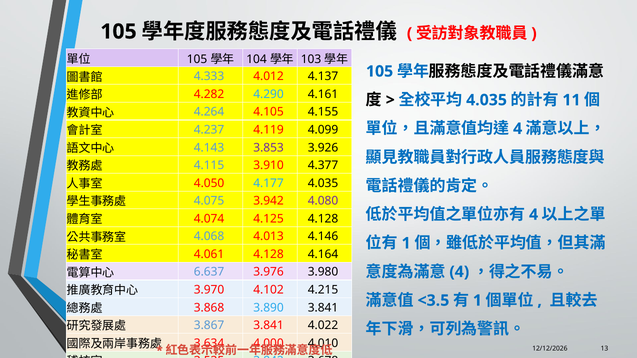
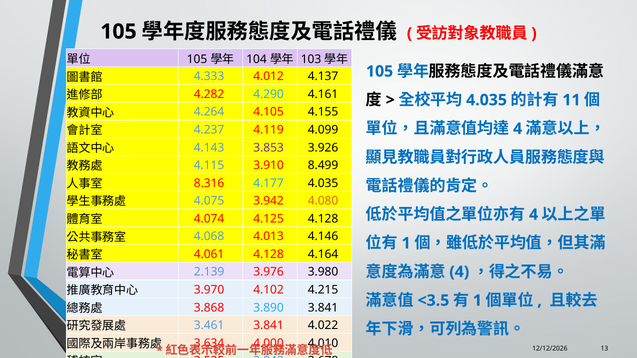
4.377: 4.377 -> 8.499 (323, 166)
4.050: 4.050 -> 8.316 (209, 183)
4.080 colour: purple -> orange (323, 201)
6.637: 6.637 -> 2.139 (209, 272)
3.867: 3.867 -> 3.461 (209, 326)
